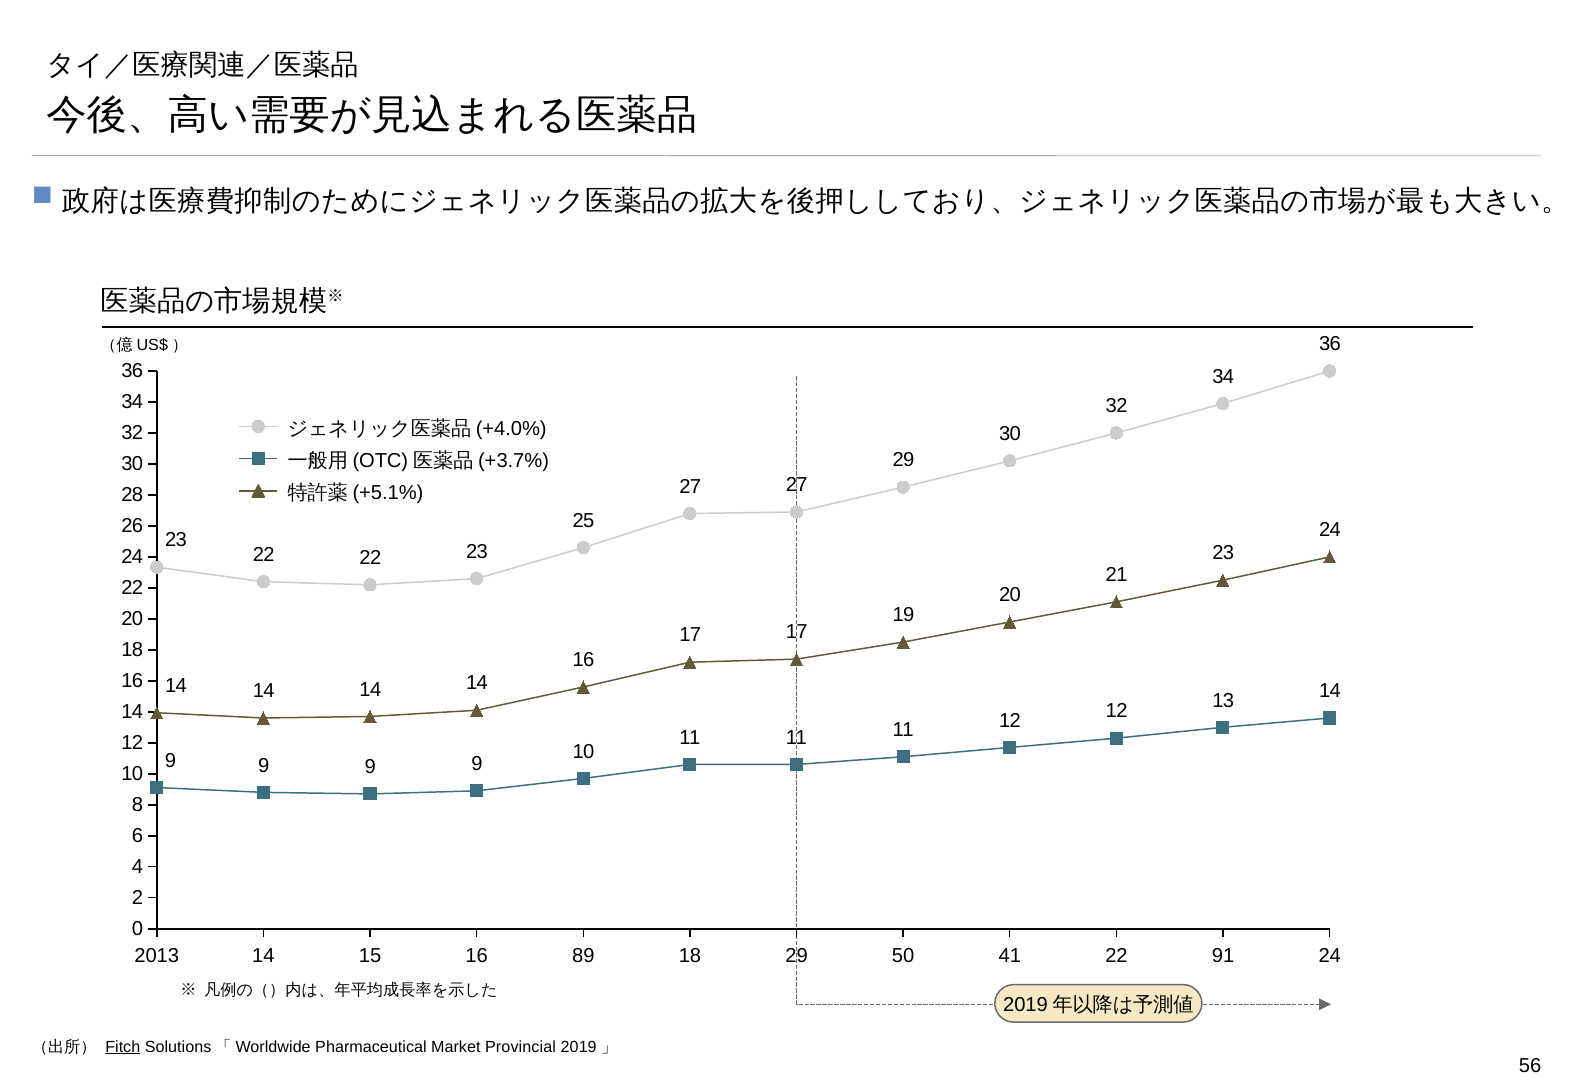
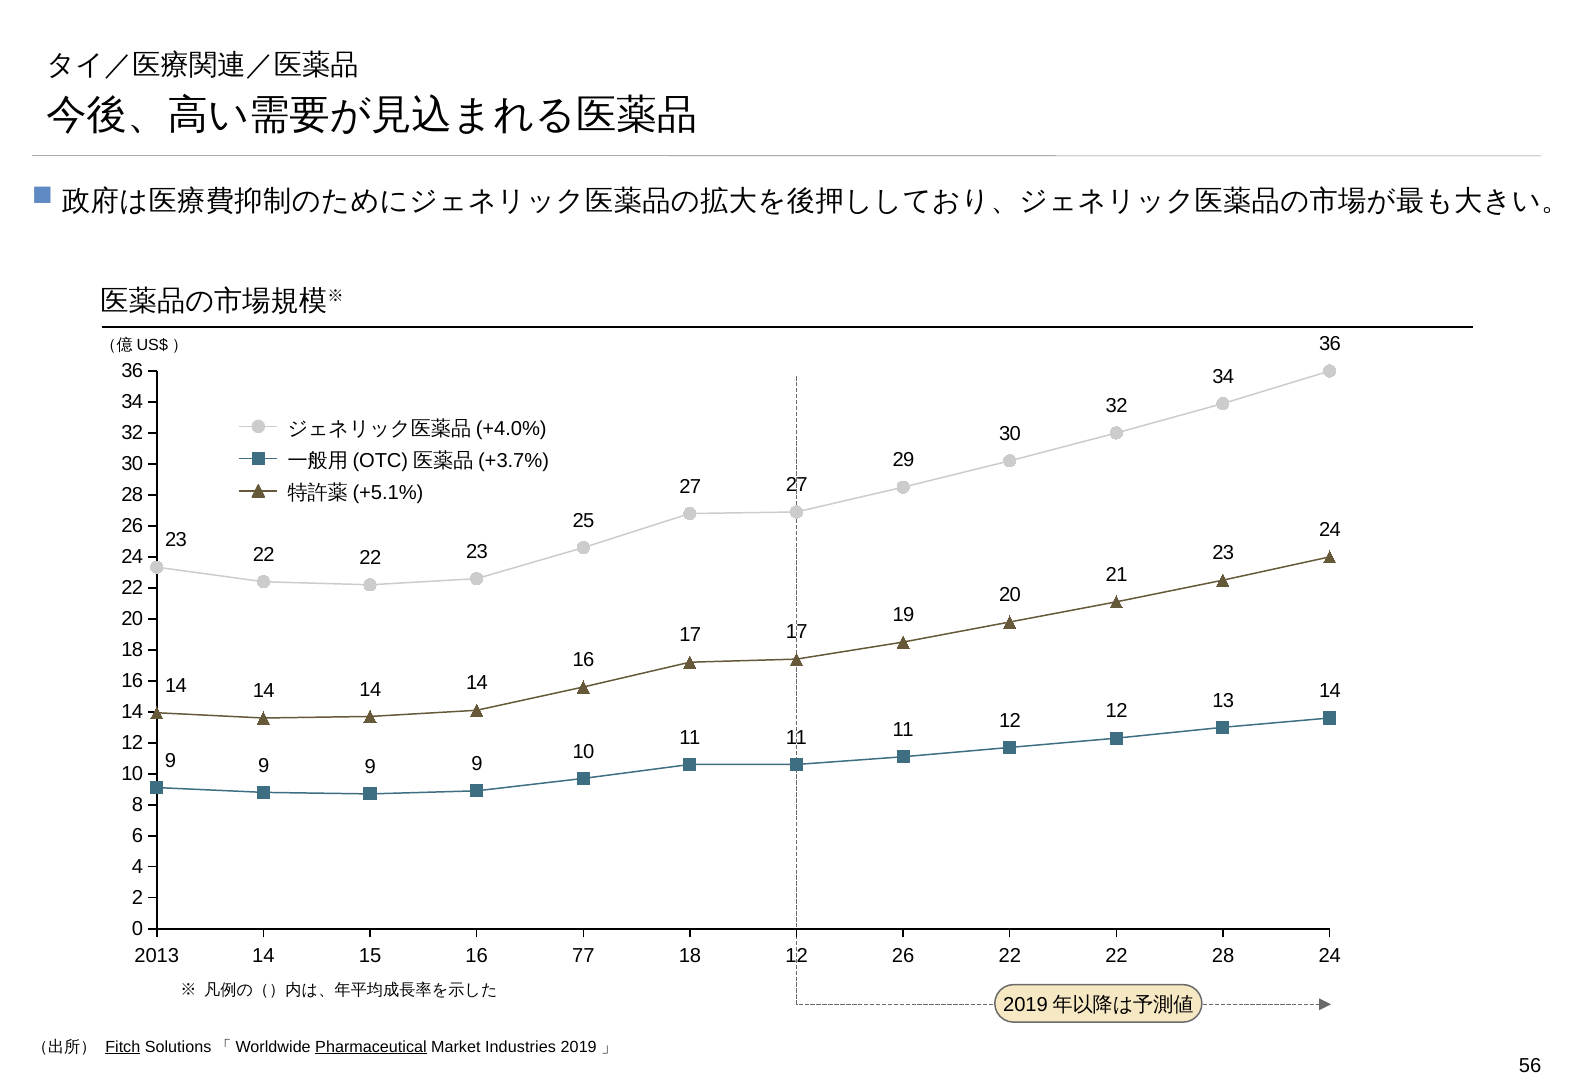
89: 89 -> 77 (583, 956)
2013 29: 29 -> 12 (797, 956)
18 50: 50 -> 26 (903, 956)
15 41: 41 -> 22 (1010, 956)
22 91: 91 -> 28 (1223, 956)
Pharmaceutical underline: none -> present (371, 1047)
Provincial: Provincial -> Industries (521, 1047)
